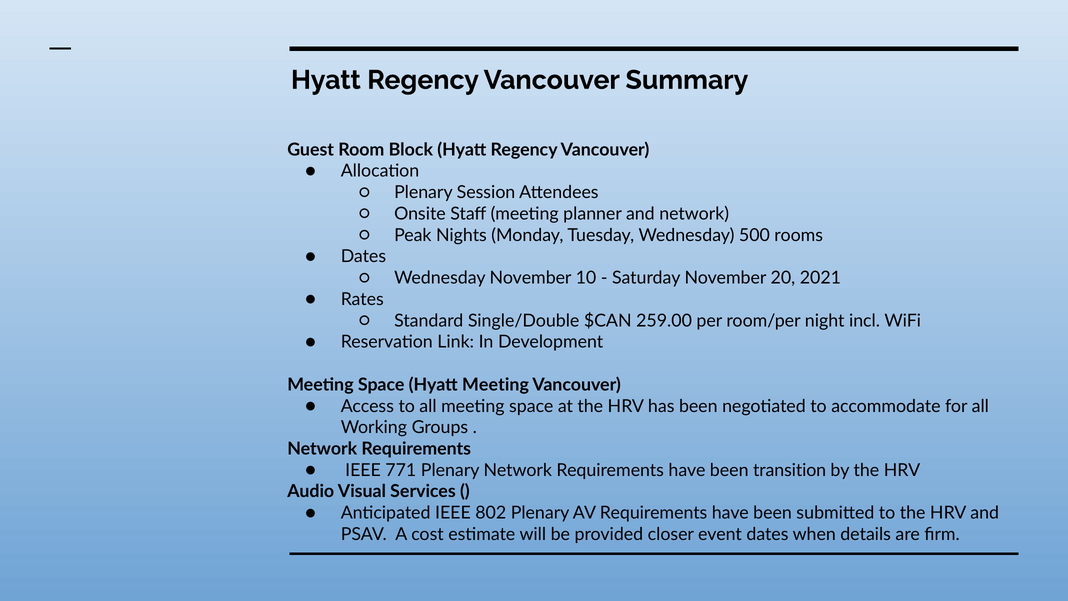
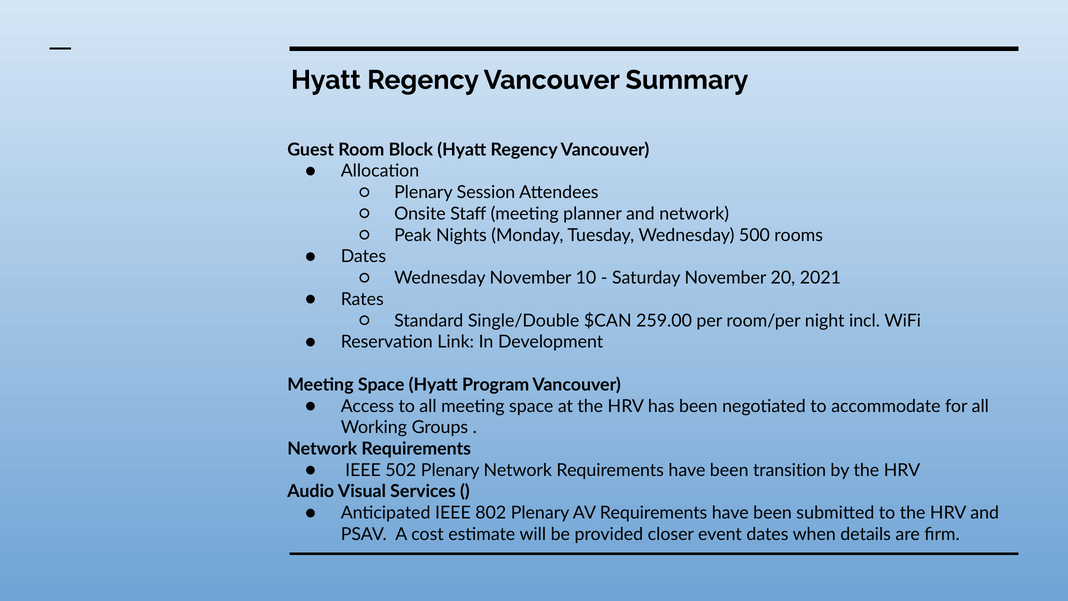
Hyatt Meeting: Meeting -> Program (496, 385)
771: 771 -> 502 (401, 470)
